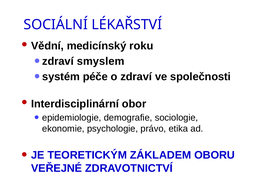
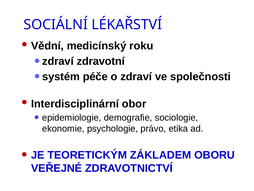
smyslem: smyslem -> zdravotní (101, 61)
